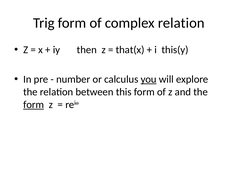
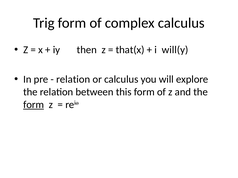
complex relation: relation -> calculus (181, 23)
this(y: this(y -> will(y (175, 50)
number: number -> relation (73, 80)
you underline: present -> none (149, 80)
